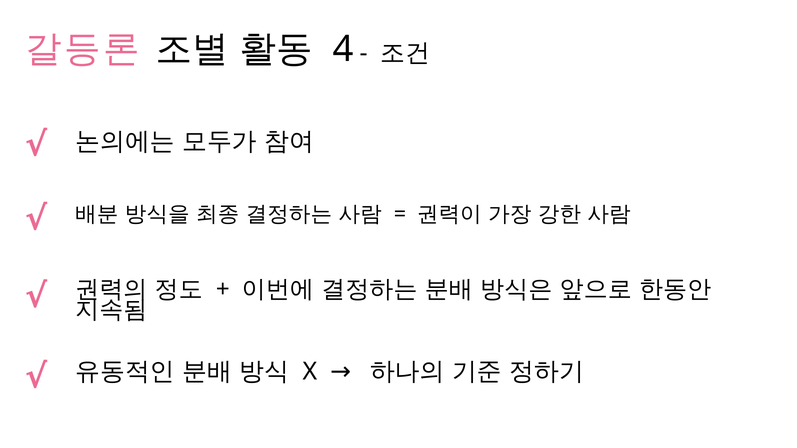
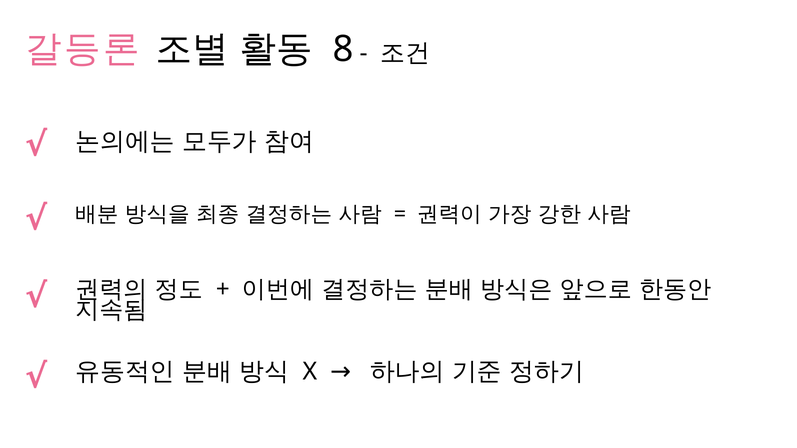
4: 4 -> 8 (343, 49)
